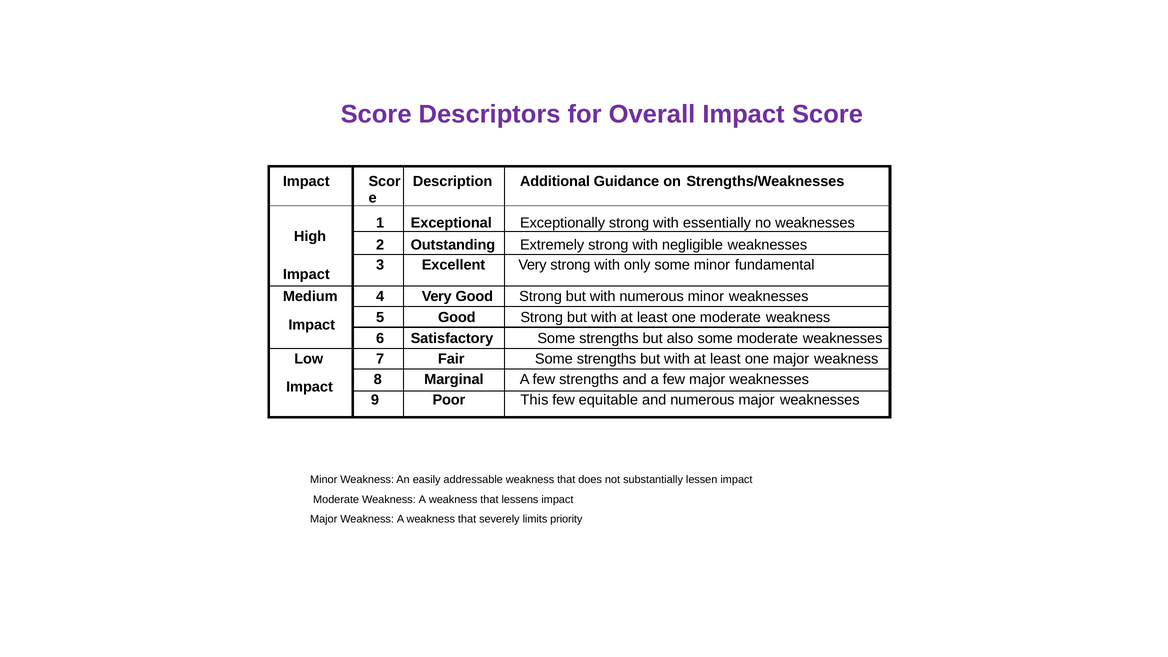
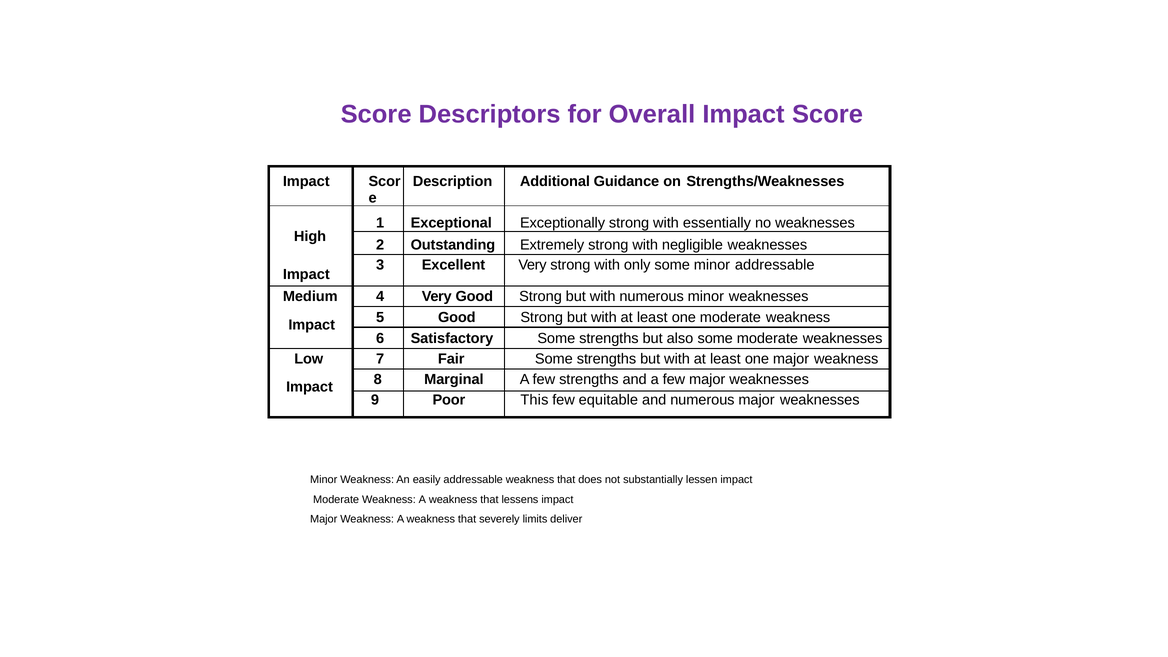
minor fundamental: fundamental -> addressable (775, 265)
priority: priority -> deliver (566, 519)
